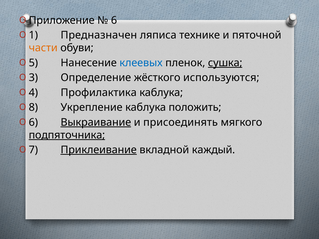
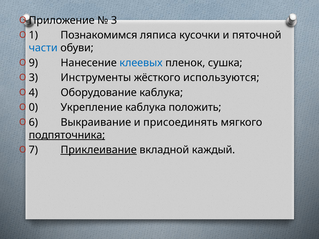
6: 6 -> 3 (114, 20)
Предназначен: Предназначен -> Познакомимся (99, 35)
технике: технике -> кусочки (200, 35)
части colour: orange -> blue (43, 48)
5: 5 -> 9 (33, 63)
сушка underline: present -> none (225, 63)
Определение: Определение -> Инструменты (96, 78)
Профилактика: Профилактика -> Оборудование (99, 93)
8: 8 -> 0 (33, 107)
Выкраивание underline: present -> none (96, 122)
